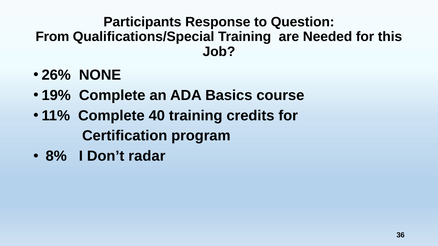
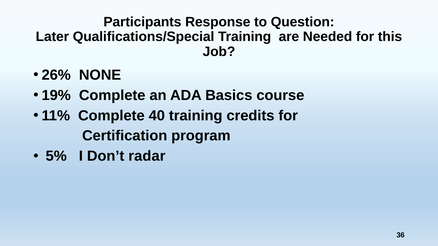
From: From -> Later (52, 37)
8%: 8% -> 5% (56, 156)
